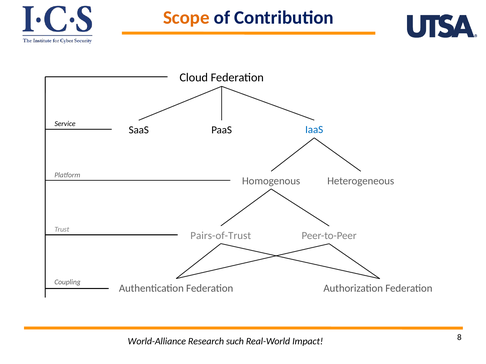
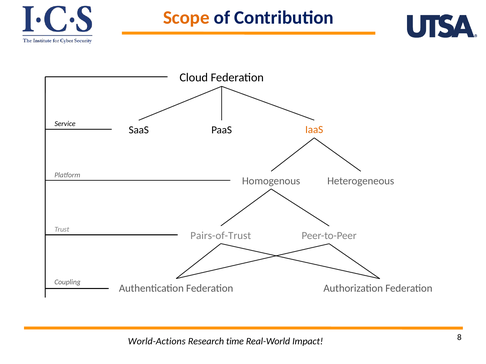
IaaS colour: blue -> orange (314, 130)
World-Alliance: World-Alliance -> World-Actions (157, 342)
such: such -> time (235, 342)
